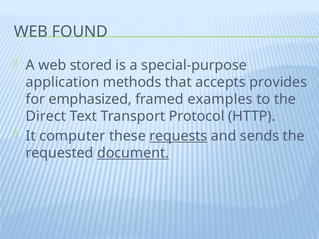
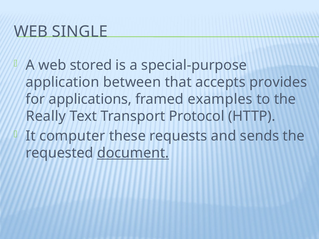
FOUND: FOUND -> SINGLE (80, 32)
methods: methods -> between (132, 82)
emphasized: emphasized -> applications (90, 99)
Direct: Direct -> Really (46, 116)
requests underline: present -> none (178, 136)
